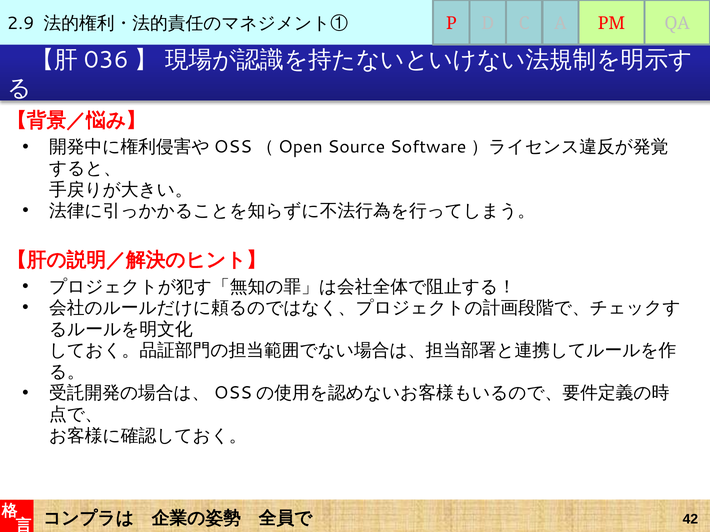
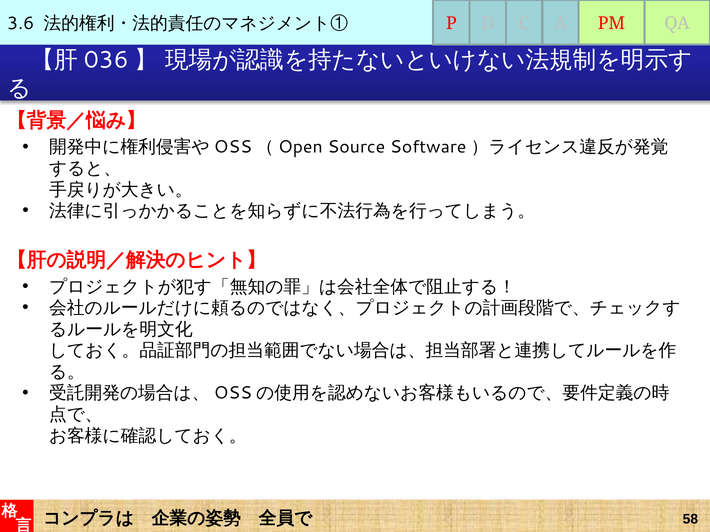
2.9: 2.9 -> 3.6 (21, 24)
42: 42 -> 58 (690, 519)
